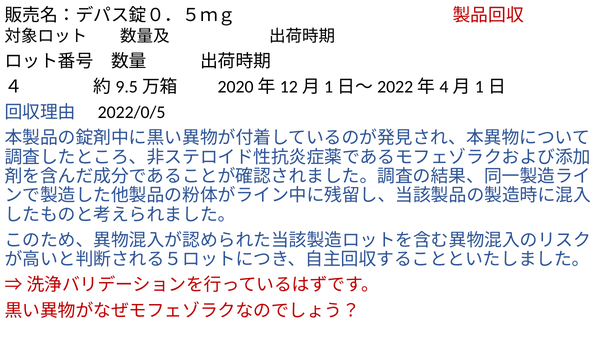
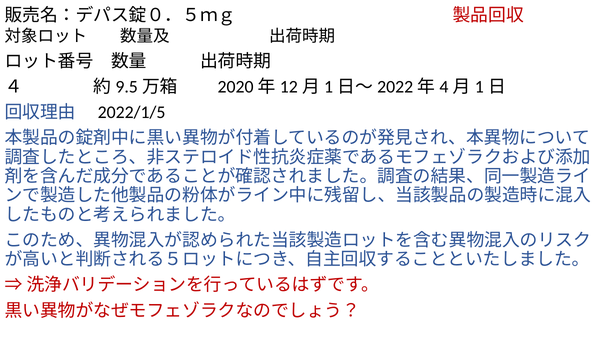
2022/0/5: 2022/0/5 -> 2022/1/5 (132, 112)
